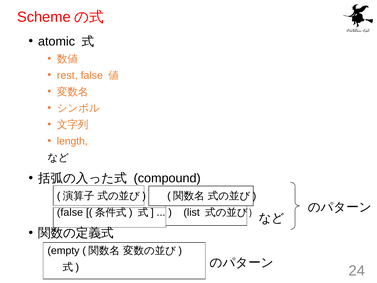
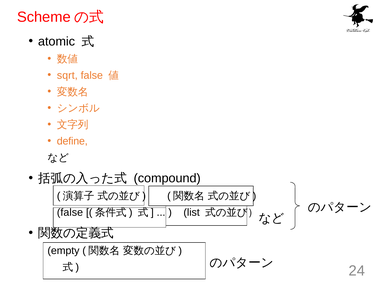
rest: rest -> sqrt (67, 75)
length: length -> define (72, 141)
